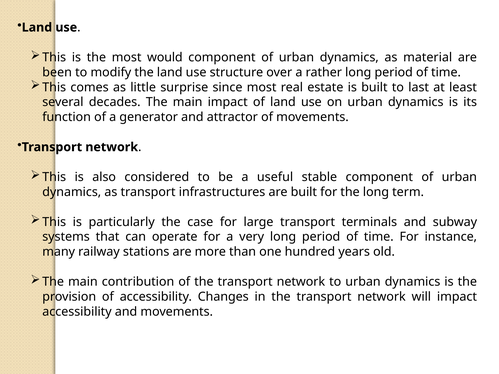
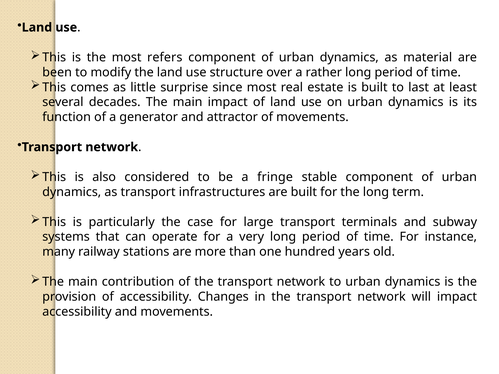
would: would -> refers (165, 57)
useful: useful -> fringe (275, 177)
